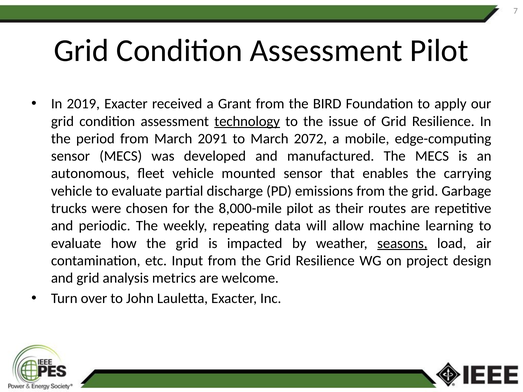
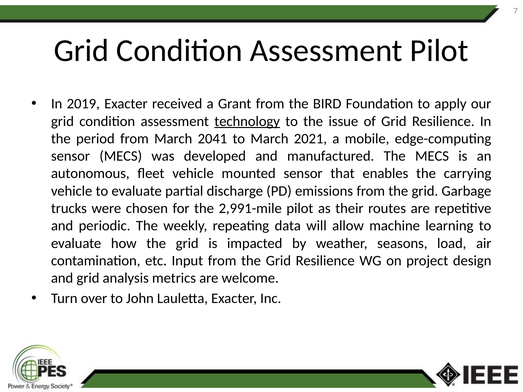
2091: 2091 -> 2041 (212, 139)
2072: 2072 -> 2021 (310, 139)
8,000-mile: 8,000-mile -> 2,991-mile (250, 209)
seasons underline: present -> none (402, 243)
